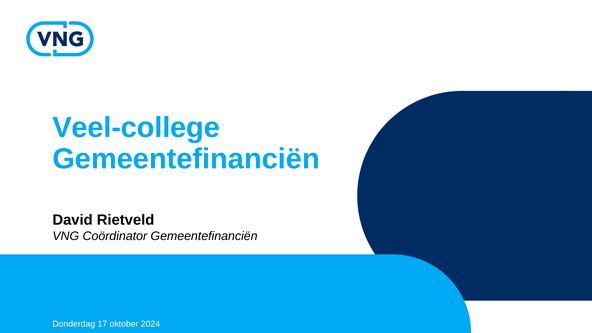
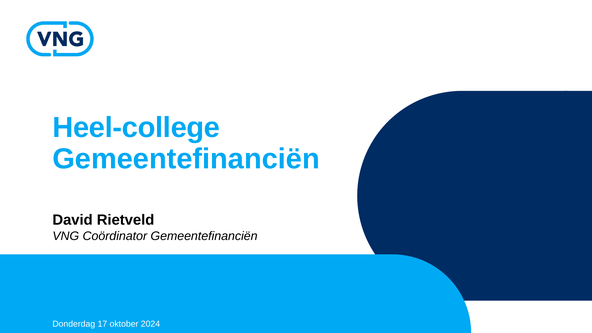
Veel-college: Veel-college -> Heel-college (136, 128)
